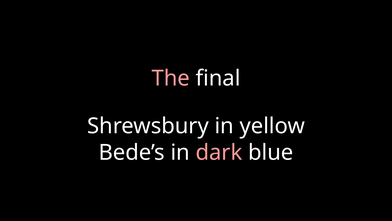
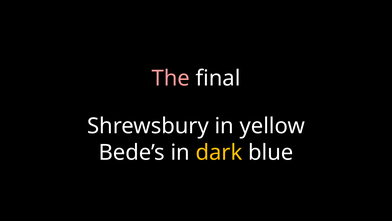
dark colour: pink -> yellow (219, 152)
